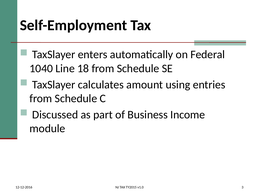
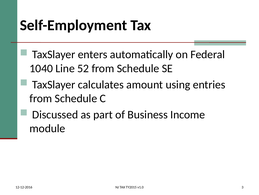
18: 18 -> 52 (83, 68)
